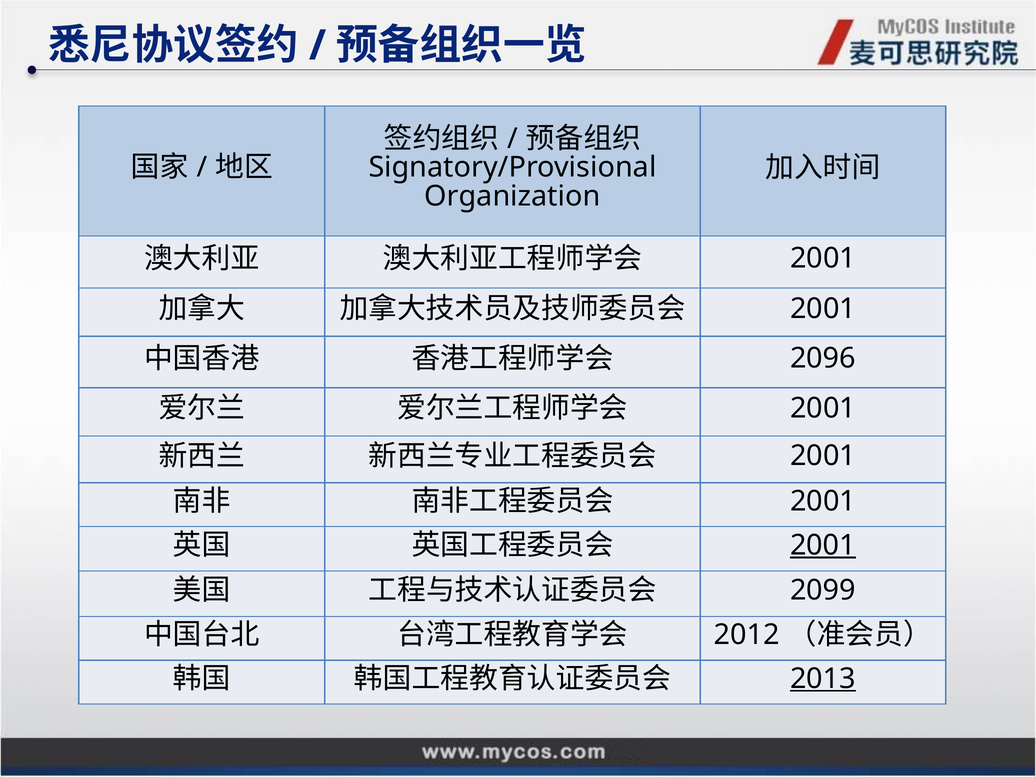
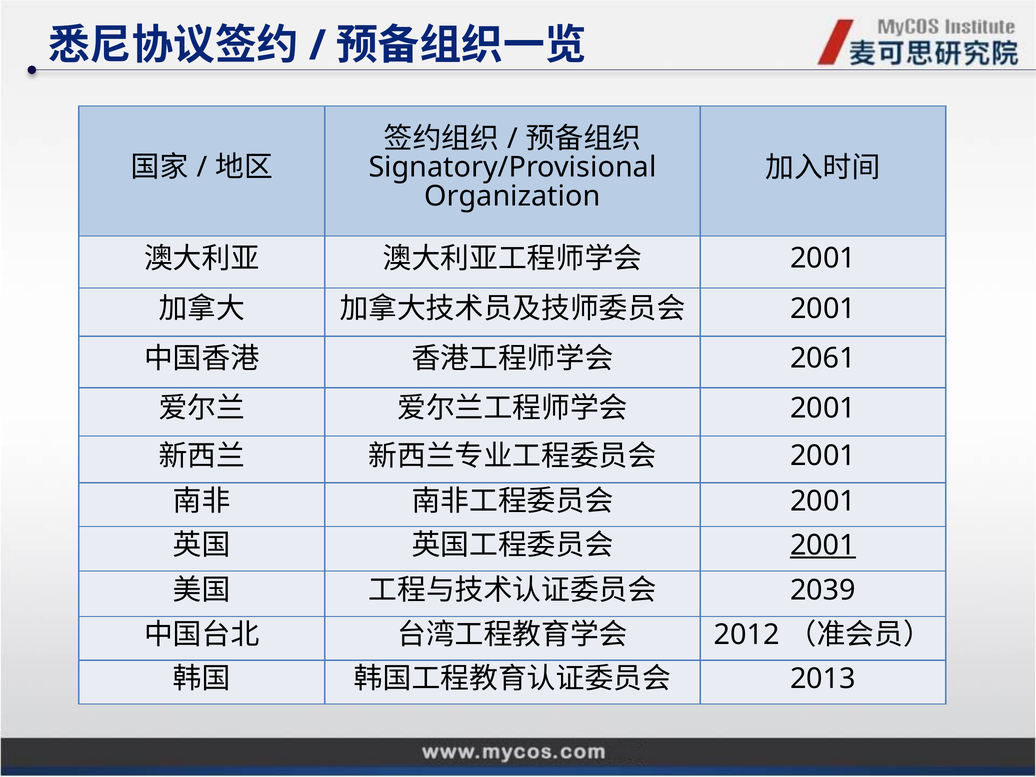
2096: 2096 -> 2061 (823, 358)
2099: 2099 -> 2039 (823, 590)
2013 underline: present -> none (823, 678)
